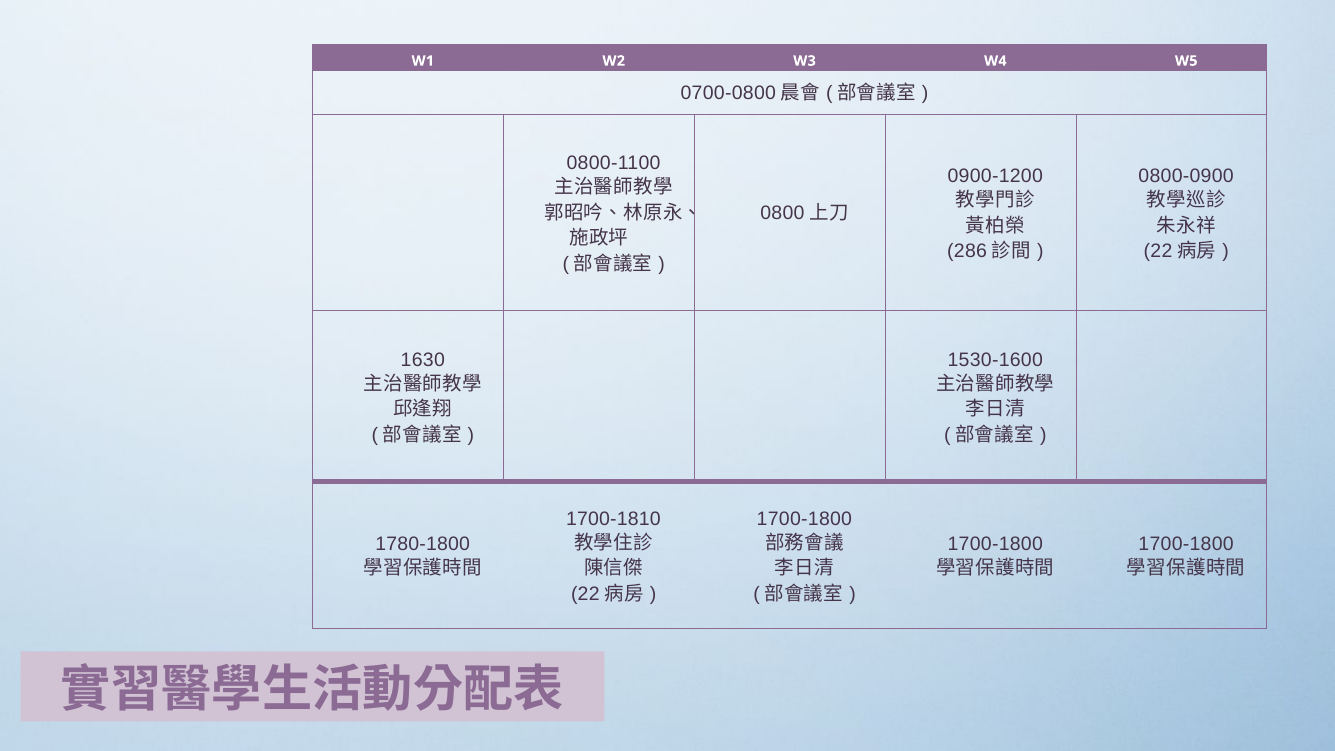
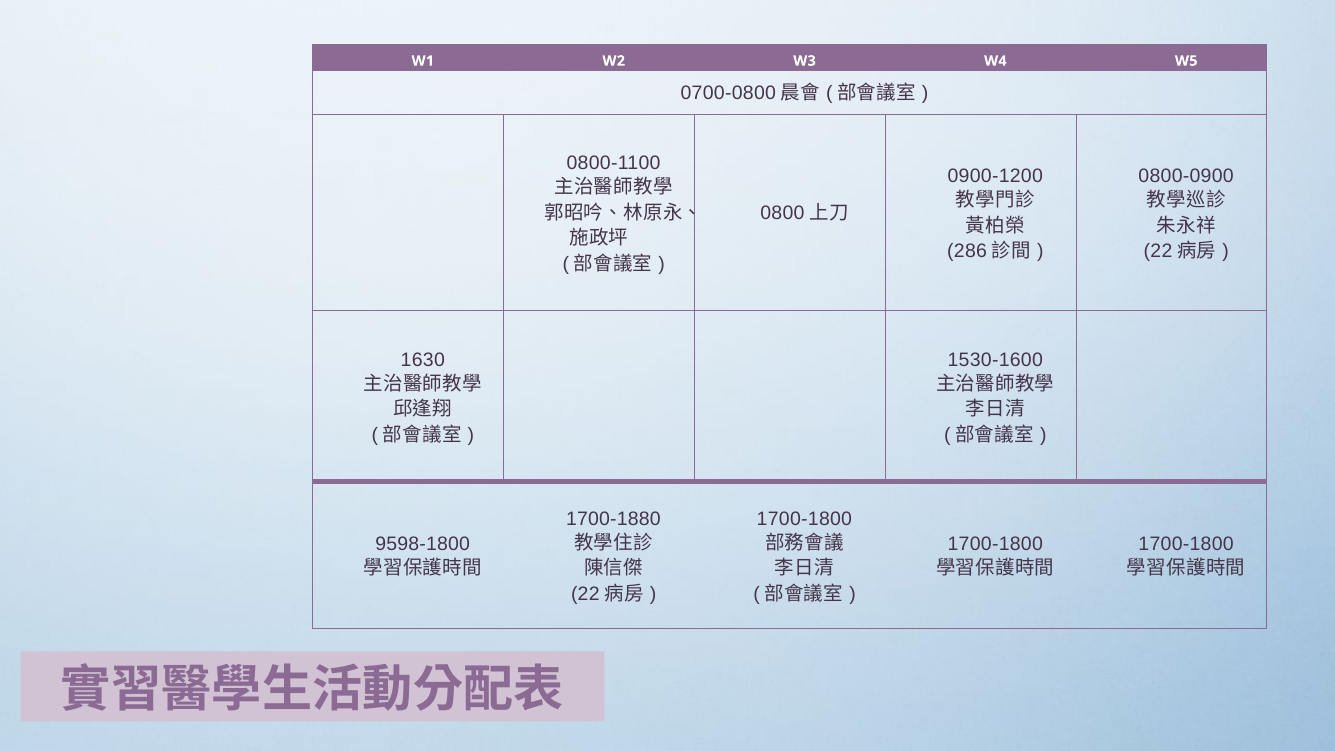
1700-1810: 1700-1810 -> 1700-1880 (613, 519)
1780-1800: 1780-1800 -> 9598-1800 (423, 545)
